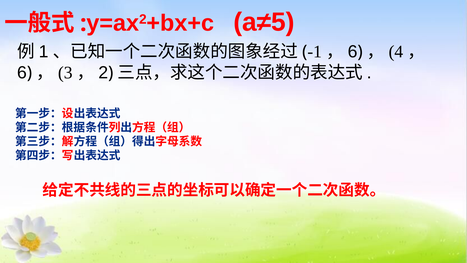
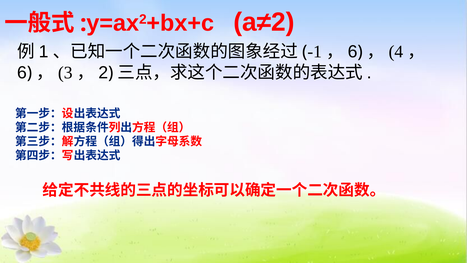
a≠5: a≠5 -> a≠2 (264, 22)
